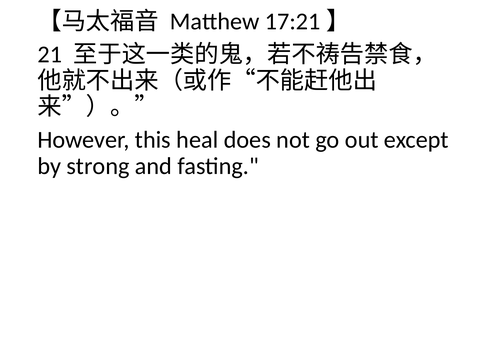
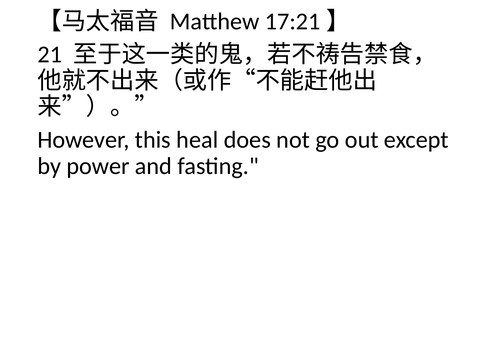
strong: strong -> power (98, 166)
